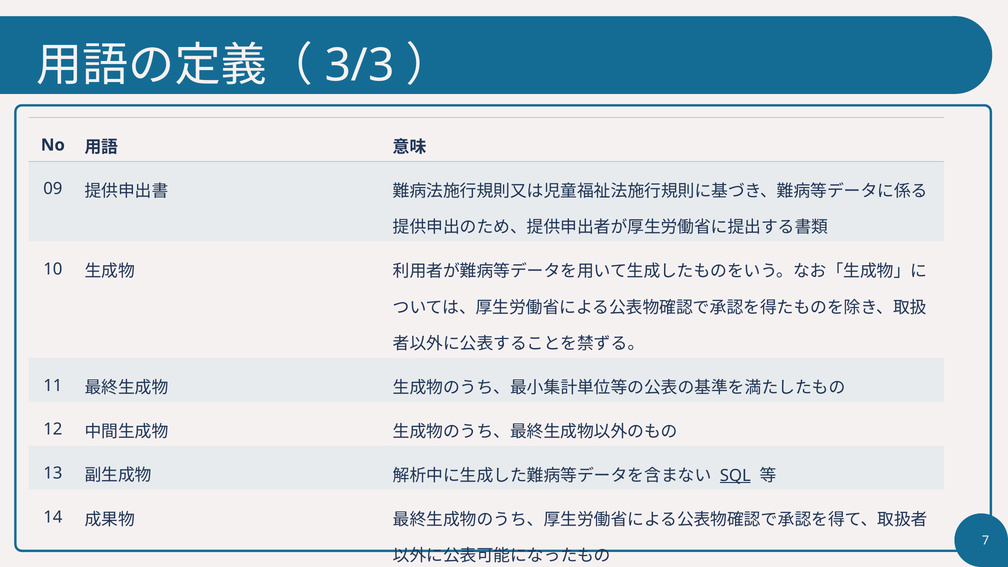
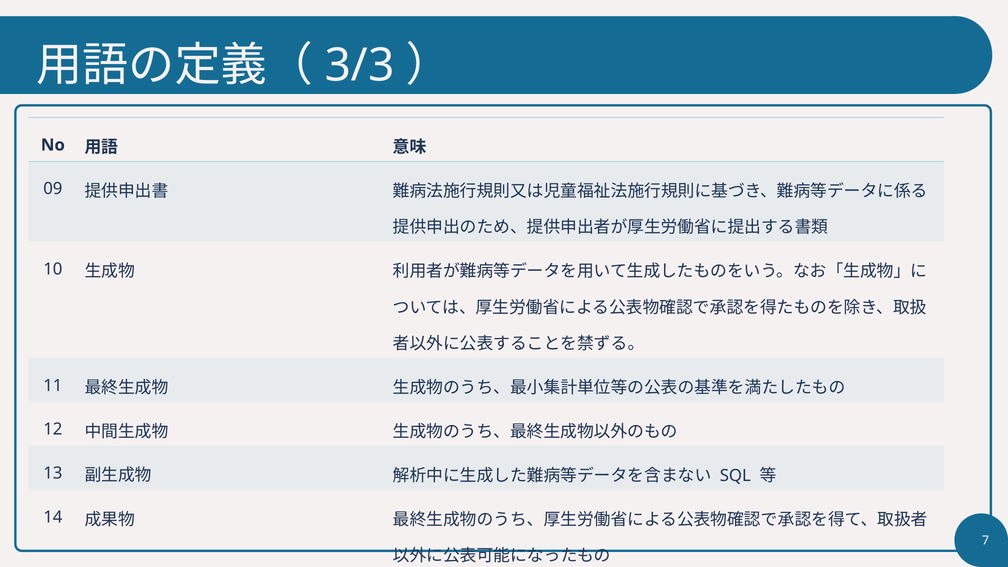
SQL underline: present -> none (735, 475)
